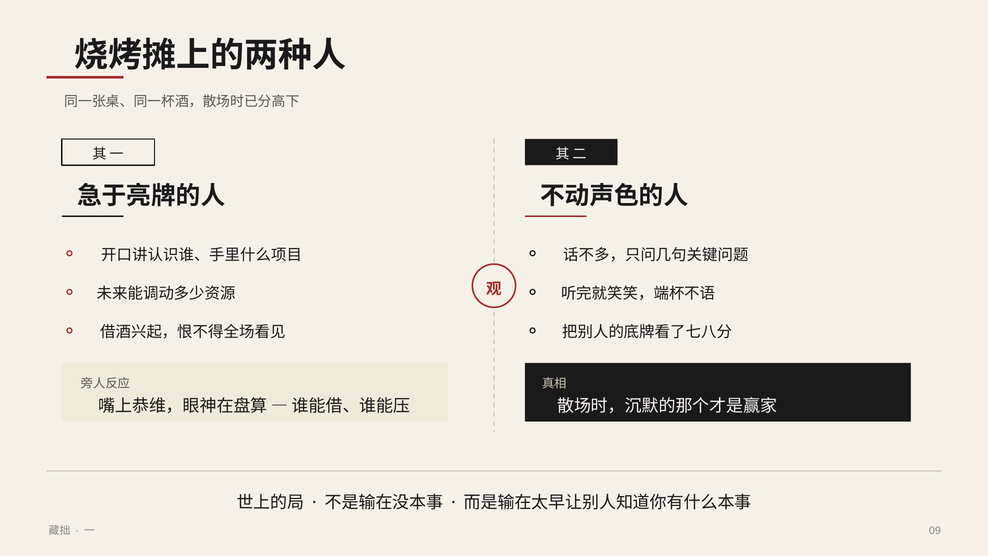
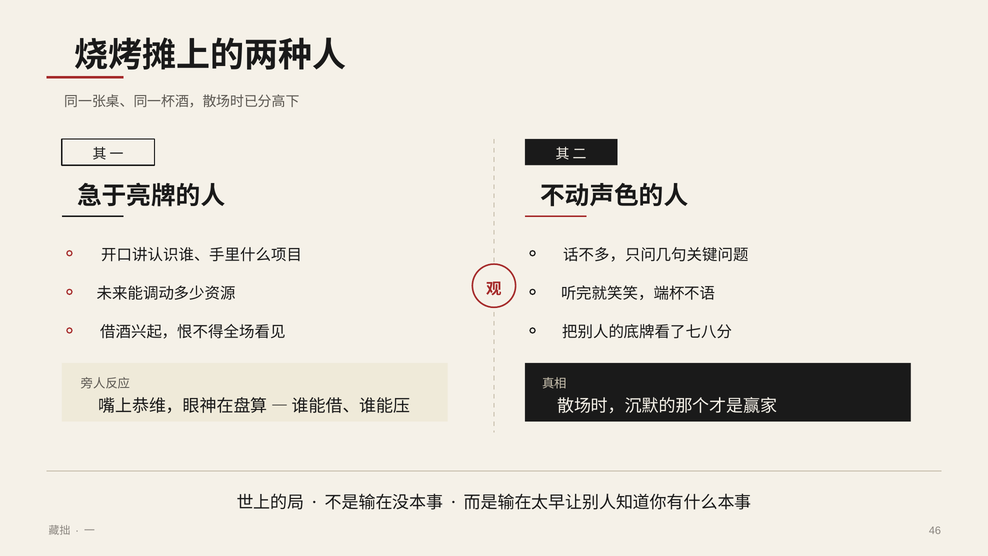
09: 09 -> 46 (935, 531)
